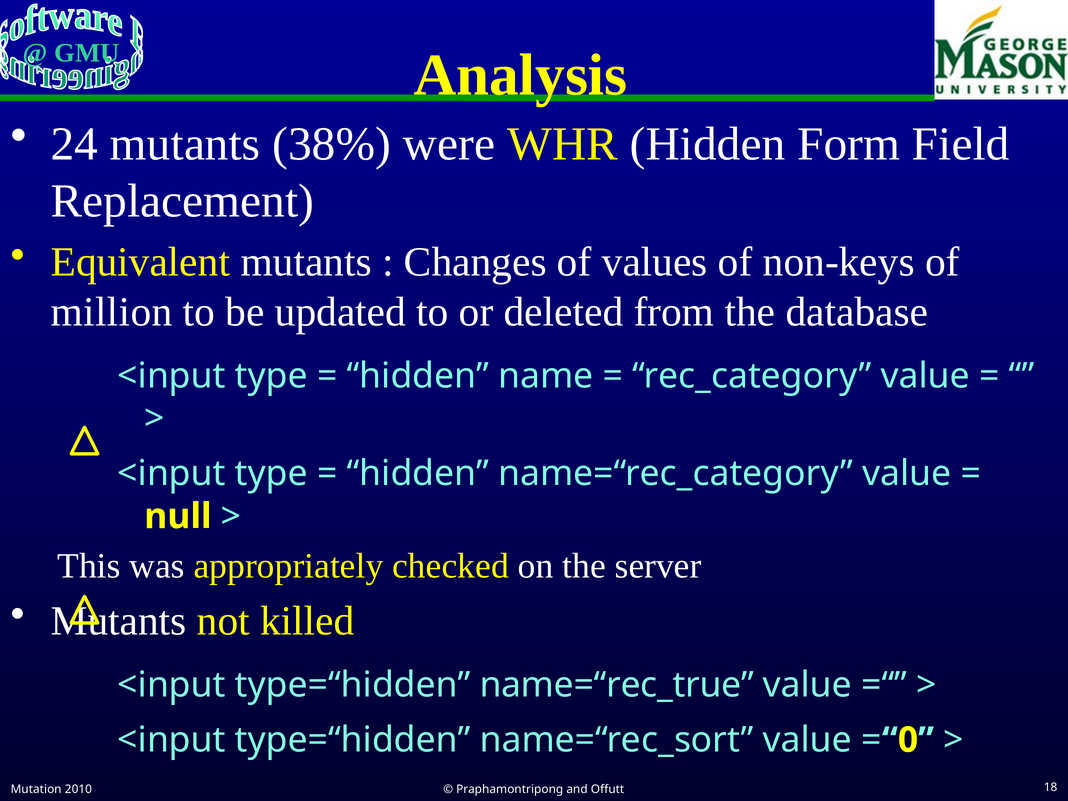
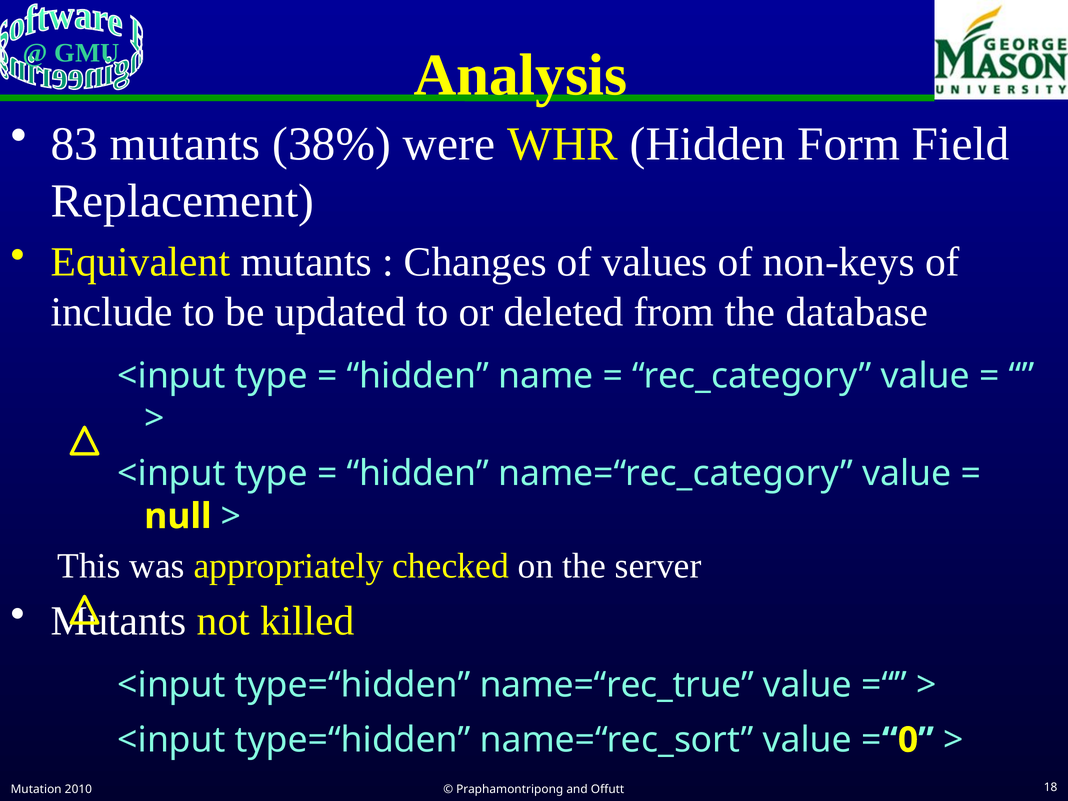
24: 24 -> 83 (74, 144)
million: million -> include (112, 312)
